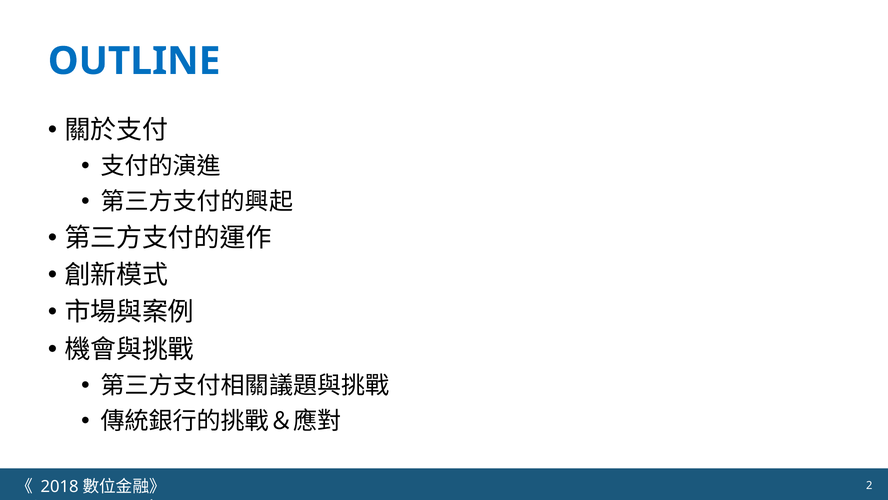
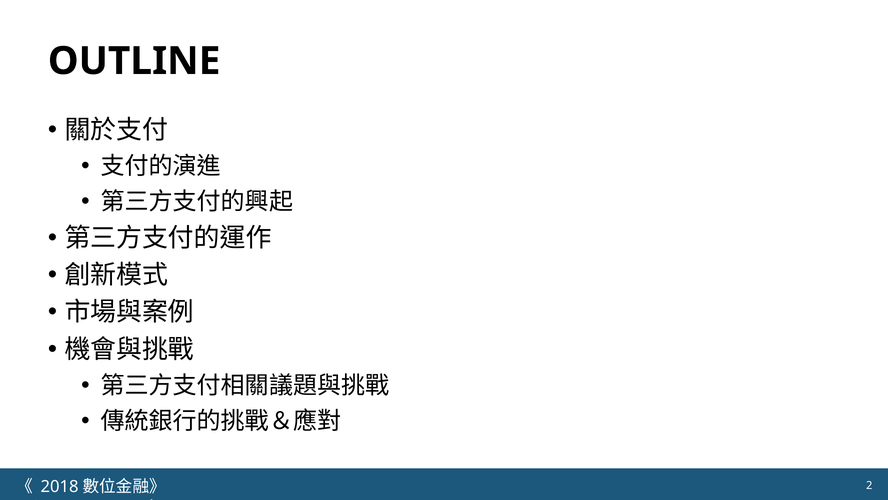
OUTLINE colour: blue -> black (134, 61)
